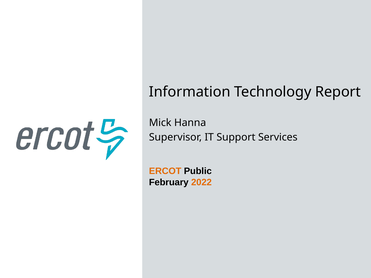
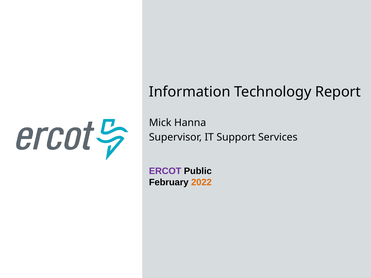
ERCOT colour: orange -> purple (165, 171)
